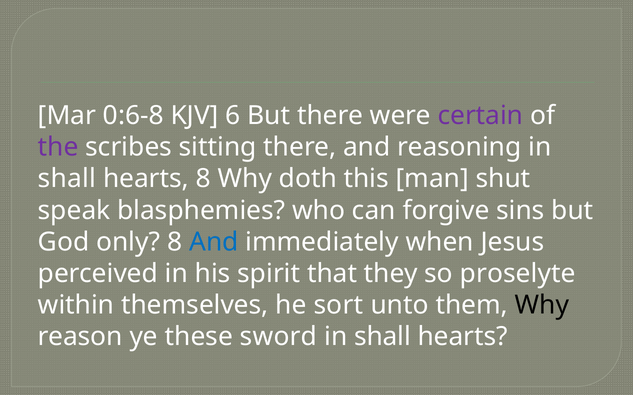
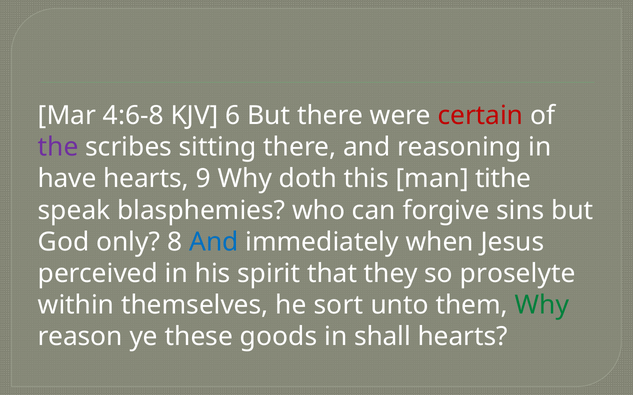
0:6-8: 0:6-8 -> 4:6-8 (133, 116)
certain colour: purple -> red (480, 116)
shall: shall -> have (67, 179)
hearts 8: 8 -> 9 (203, 179)
shut: shut -> tithe (503, 179)
Why colour: black -> green (542, 306)
sword: sword -> goods (279, 337)
